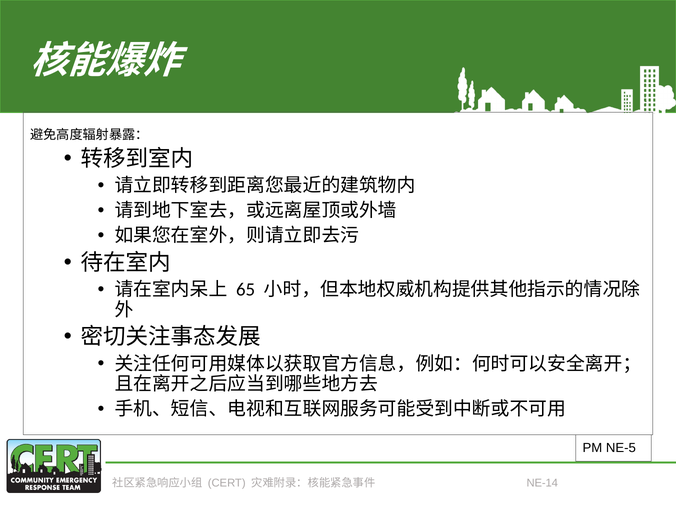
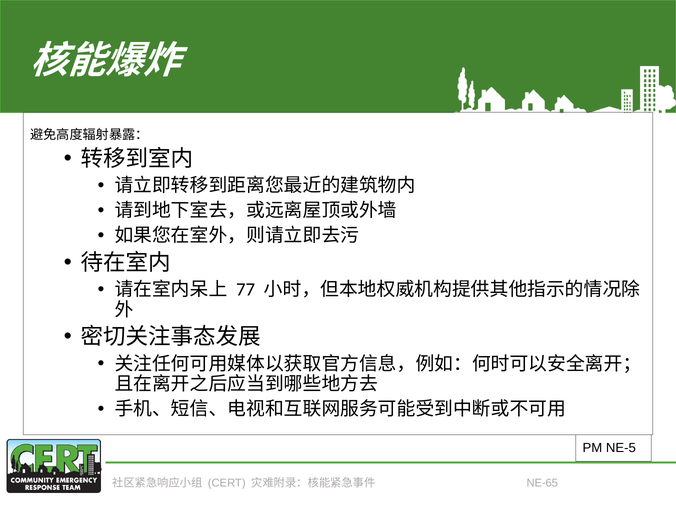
65: 65 -> 77 (246, 290)
NE-14: NE-14 -> NE-65 (542, 483)
